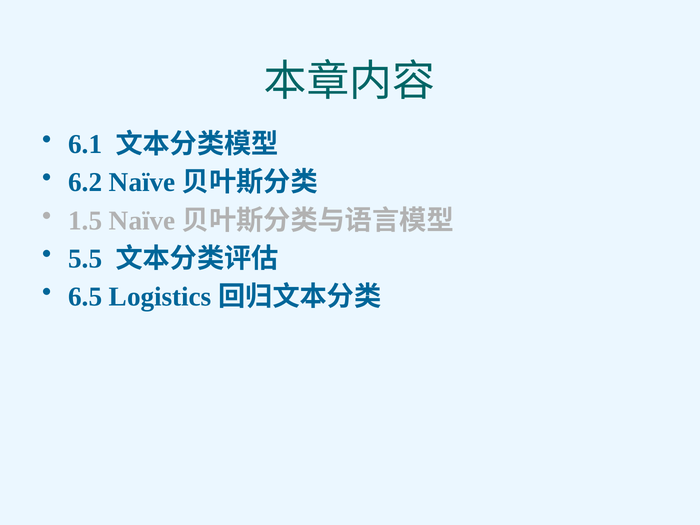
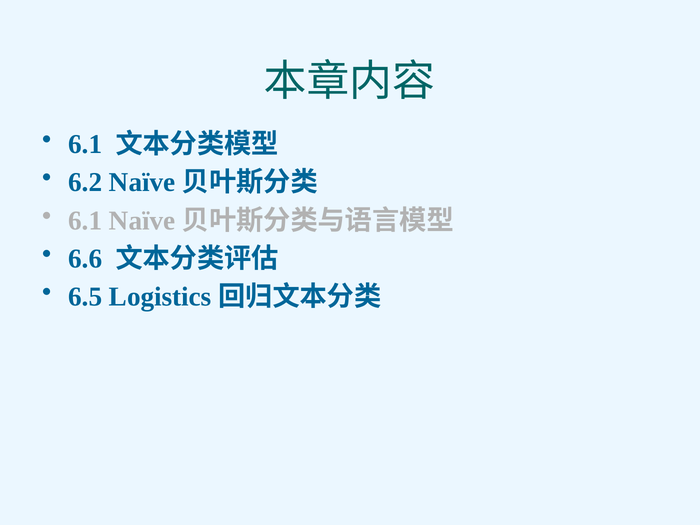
1.5: 1.5 -> 6.1 (85, 221)
5.5: 5.5 -> 6.6 (85, 259)
